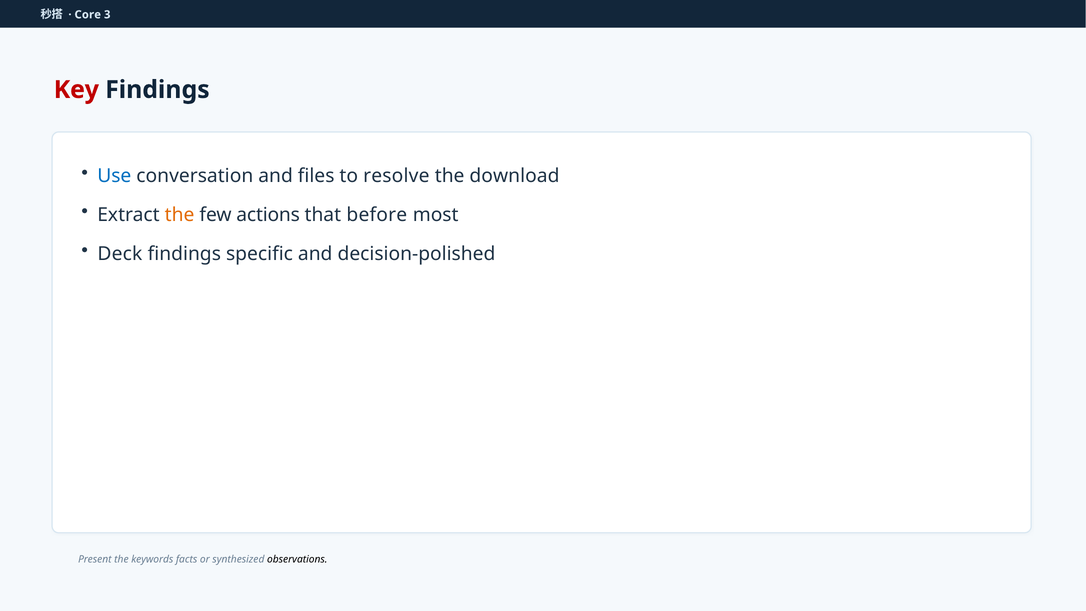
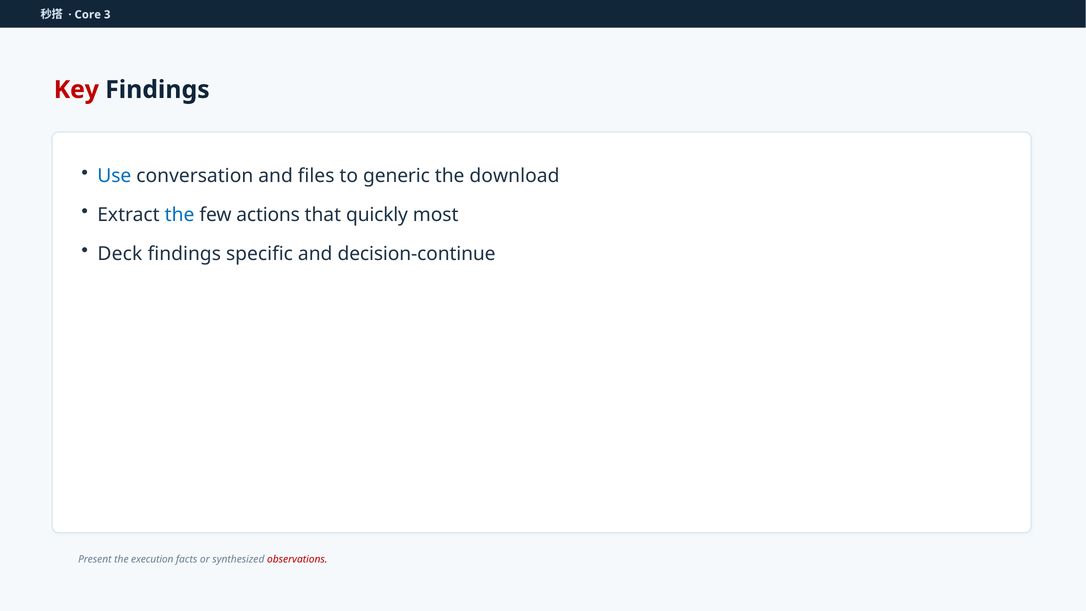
resolve: resolve -> generic (396, 176)
the colour: orange -> blue (180, 215)
before: before -> quickly (377, 215)
decision-polished: decision-polished -> decision-continue (417, 254)
keywords: keywords -> execution (152, 559)
observations colour: black -> red (297, 559)
